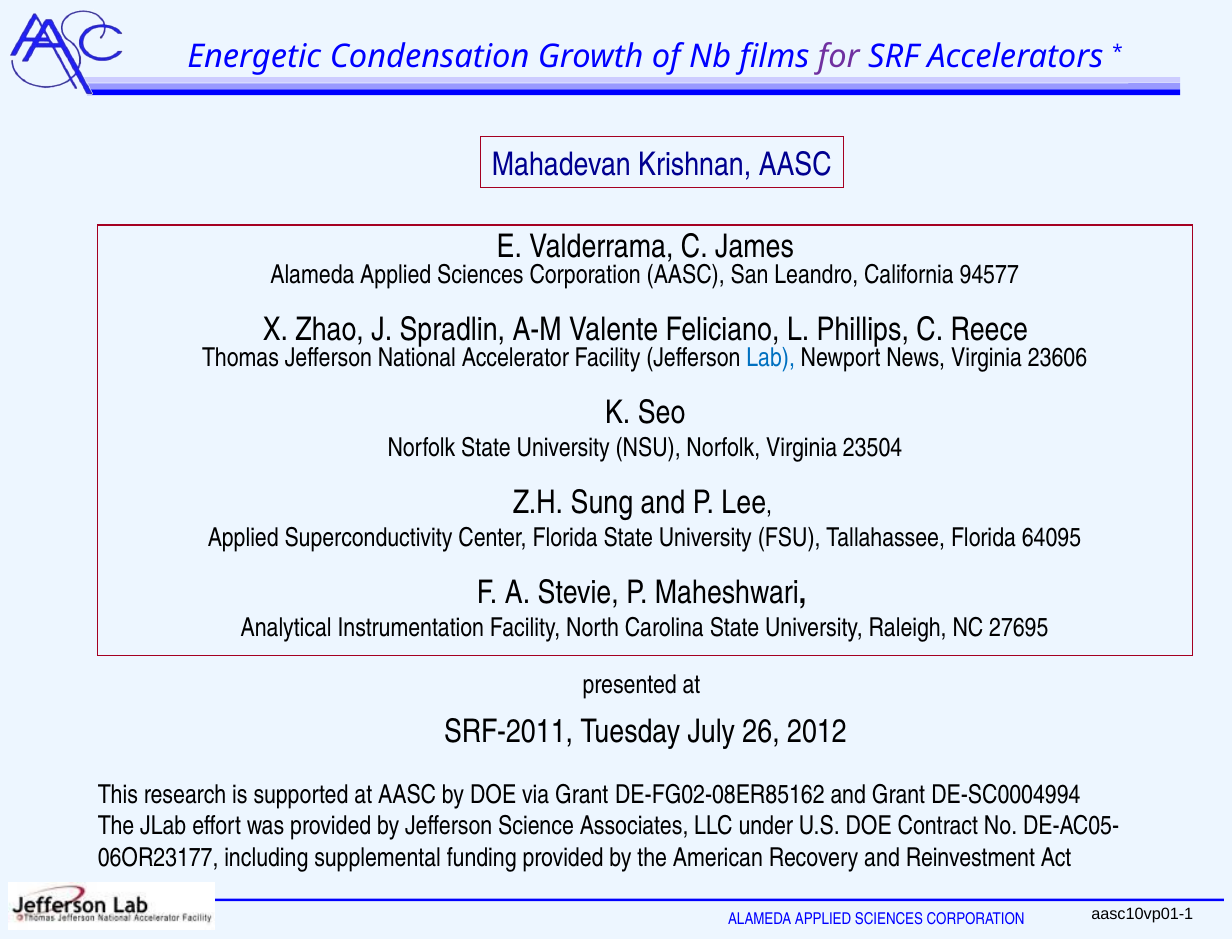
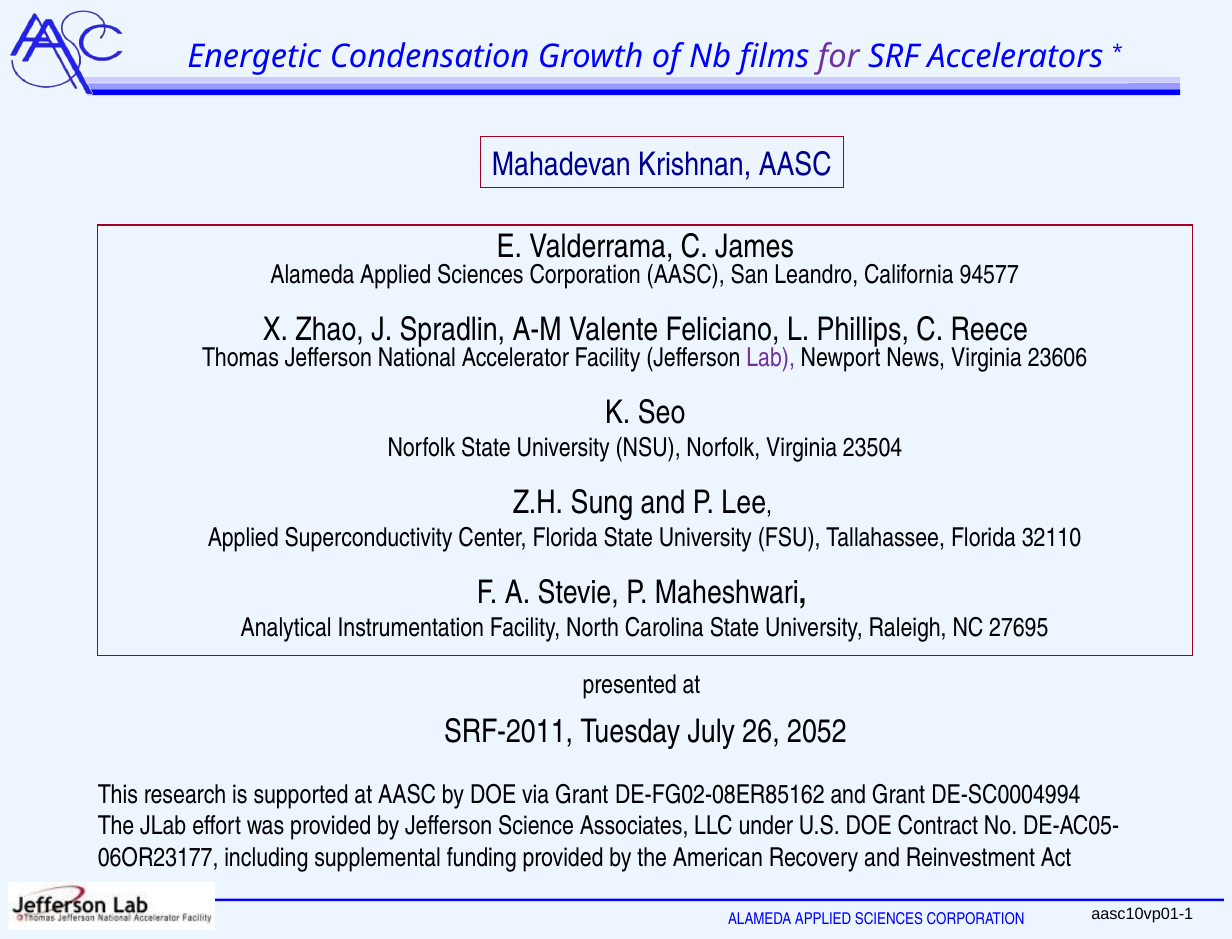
Lab colour: blue -> purple (771, 358)
64095: 64095 -> 32110 (1051, 538)
2012: 2012 -> 2052 (817, 732)
